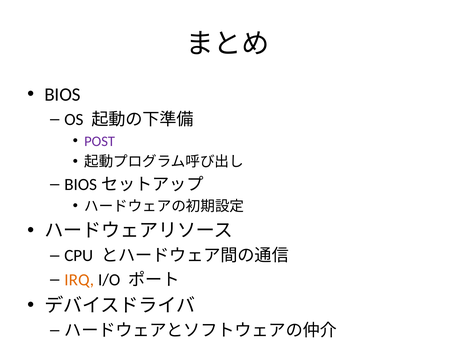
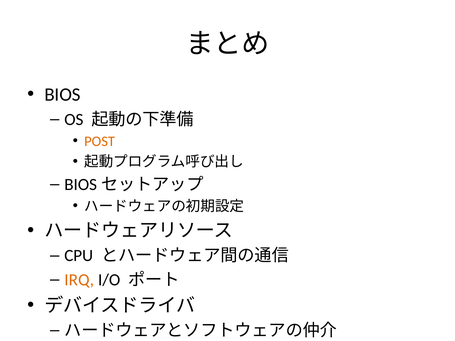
POST colour: purple -> orange (100, 141)
